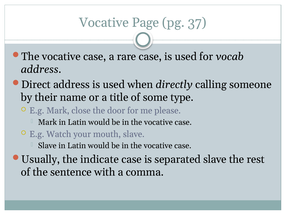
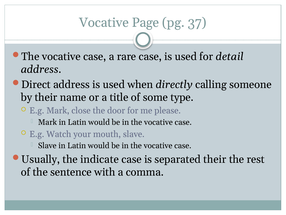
vocab: vocab -> detail (230, 56)
separated slave: slave -> their (215, 159)
